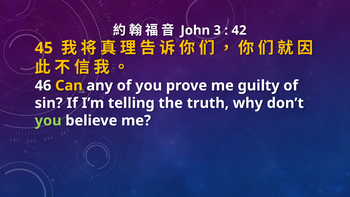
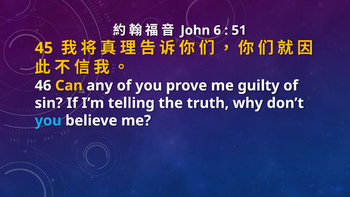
3: 3 -> 6 (217, 30)
42: 42 -> 51 (239, 30)
you colour: light green -> light blue (48, 121)
